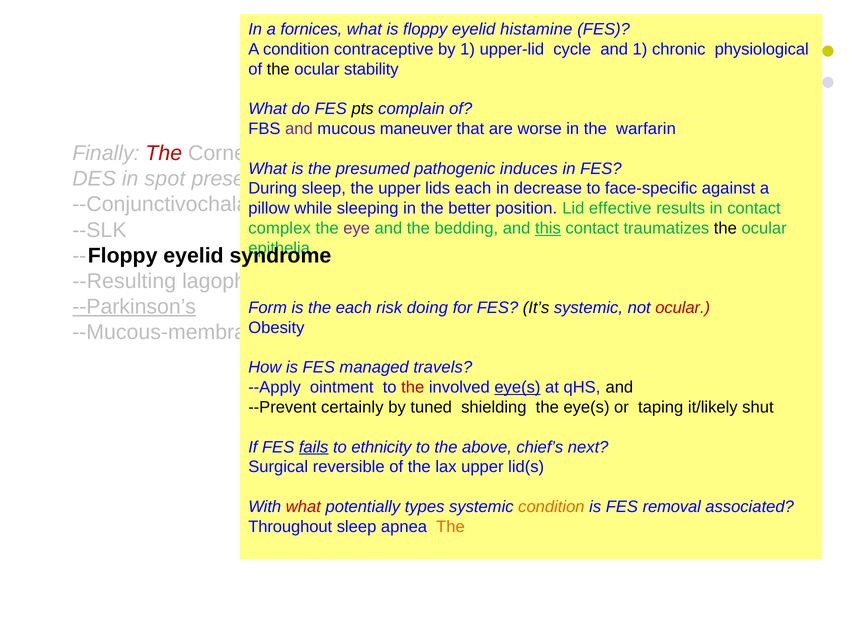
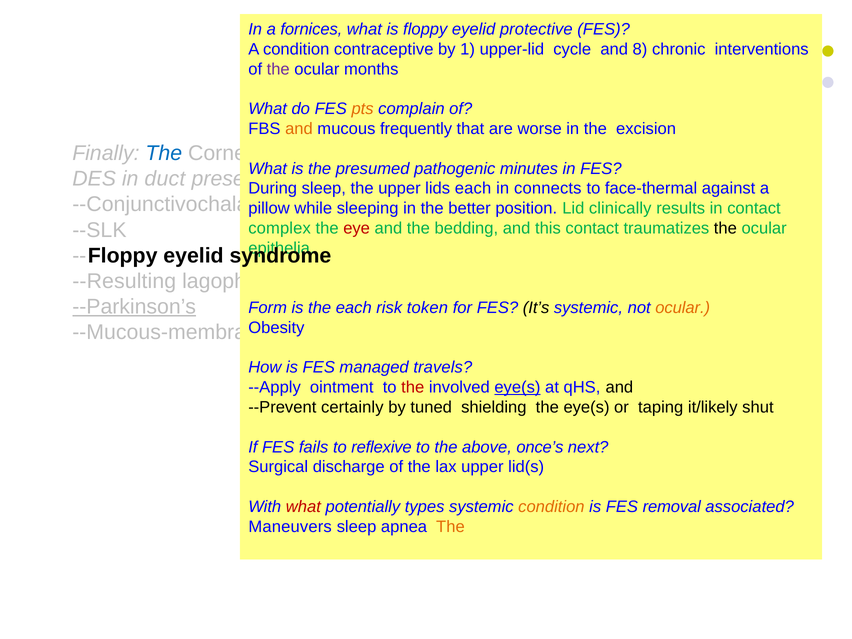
histamine: histamine -> protective (536, 29)
and 1: 1 -> 8 (640, 49)
physiological: physiological -> interventions (762, 49)
the colour: black -> purple (278, 69)
stability: stability -> months (371, 69)
pts colour: black -> orange (363, 109)
and colour: purple -> orange (299, 129)
maneuver: maneuver -> frequently (416, 129)
warfarin: warfarin -> excision (646, 129)
The colour: red -> blue (164, 153)
induces: induces -> minutes (529, 169)
spot: spot -> duct (165, 179)
decrease: decrease -> connects (548, 188)
face-specific: face-specific -> face-thermal (651, 188)
effective: effective -> clinically (620, 208)
eye colour: purple -> red (357, 228)
this underline: present -> none (548, 228)
doing: doing -> token (427, 308)
ocular colour: red -> orange (683, 308)
fails underline: present -> none (314, 447)
ethnicity: ethnicity -> reflexive (381, 447)
chief’s: chief’s -> once’s (540, 447)
reversible: reversible -> discharge (349, 467)
Throughout: Throughout -> Maneuvers (290, 527)
